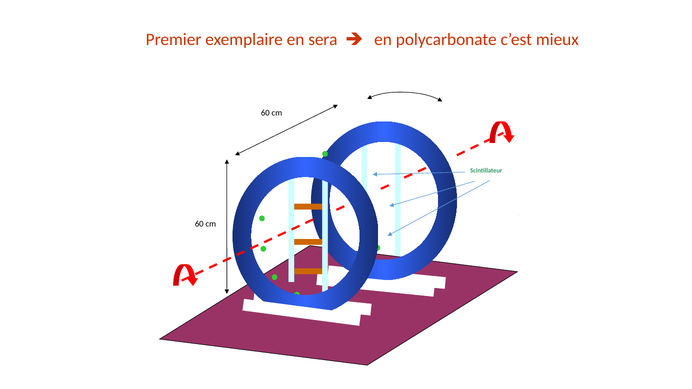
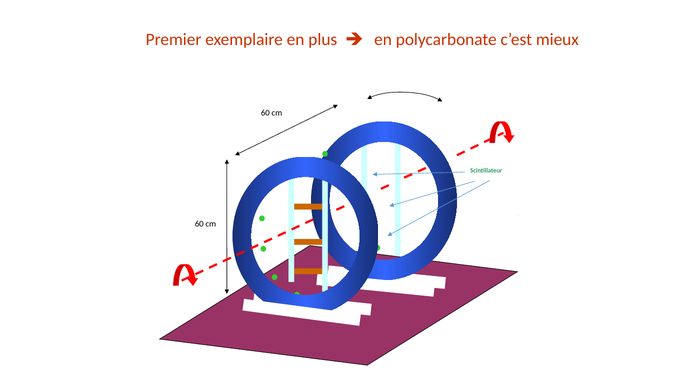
sera: sera -> plus (323, 39)
